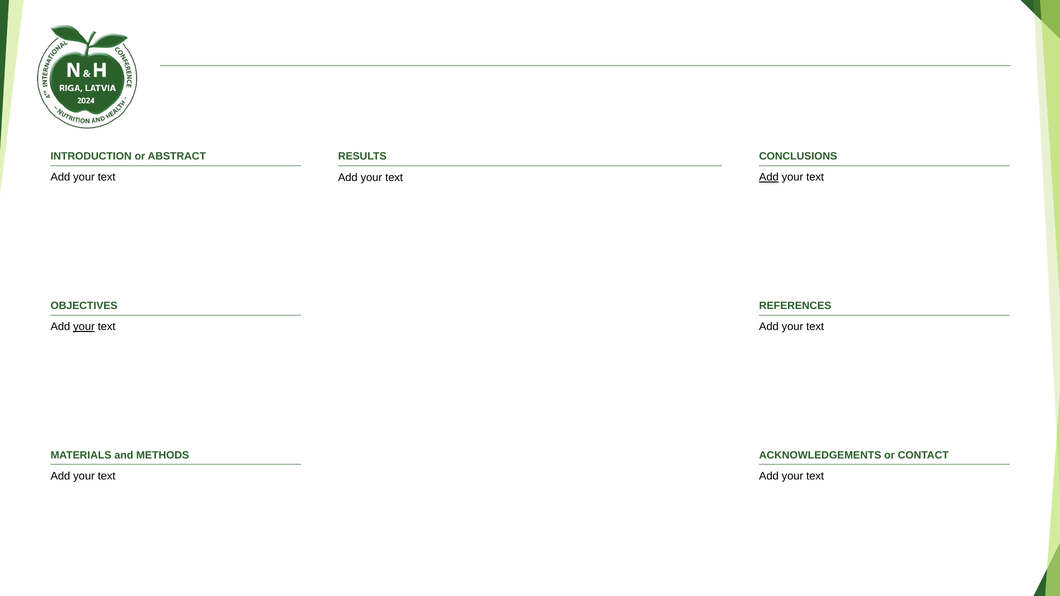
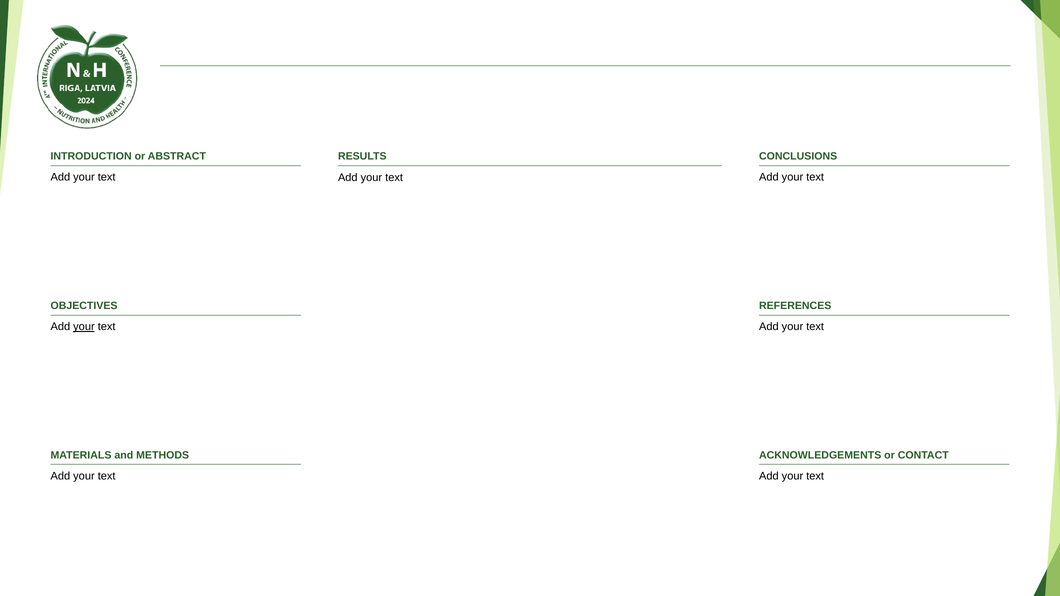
Add underline: present -> none (769, 177)
